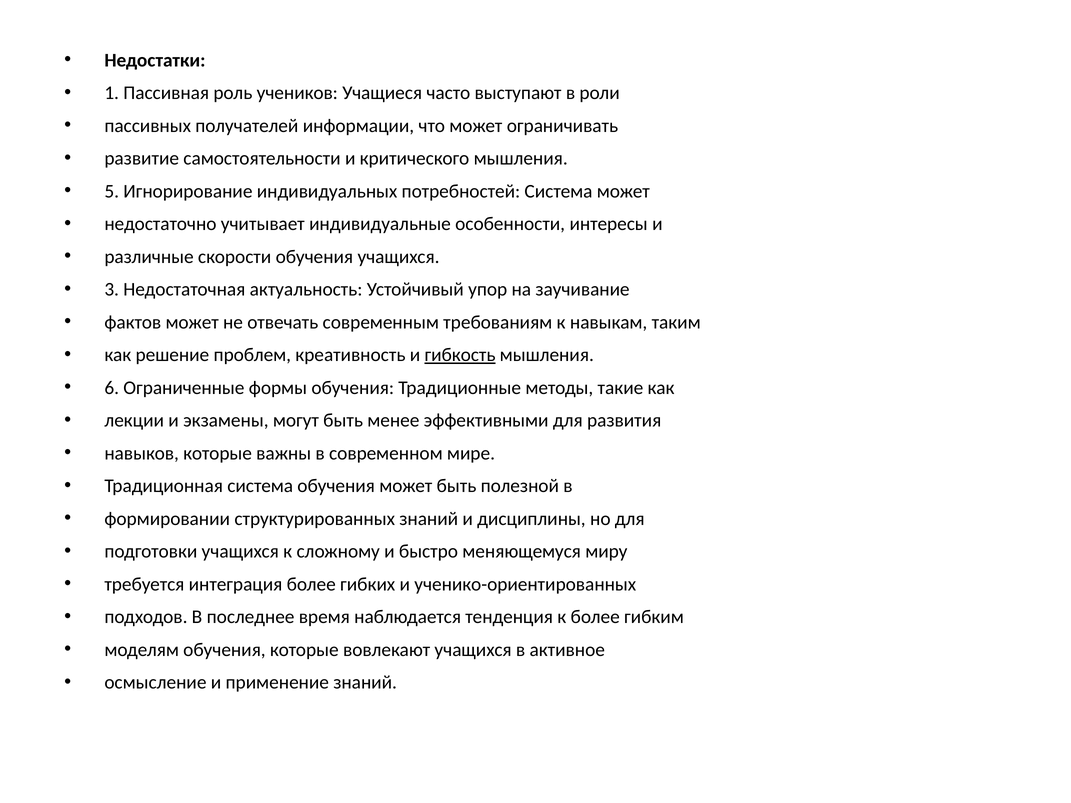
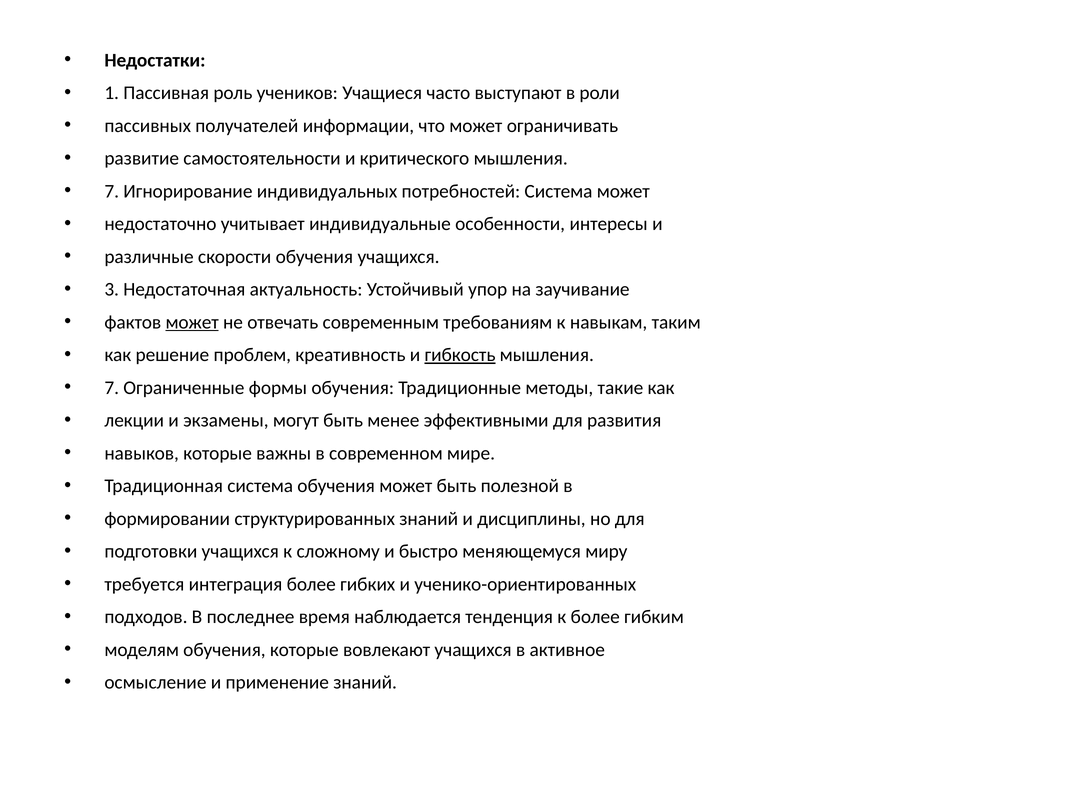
5: 5 -> 7 (112, 191)
может underline: none -> present (192, 322)
6: 6 -> 7 (112, 388)
